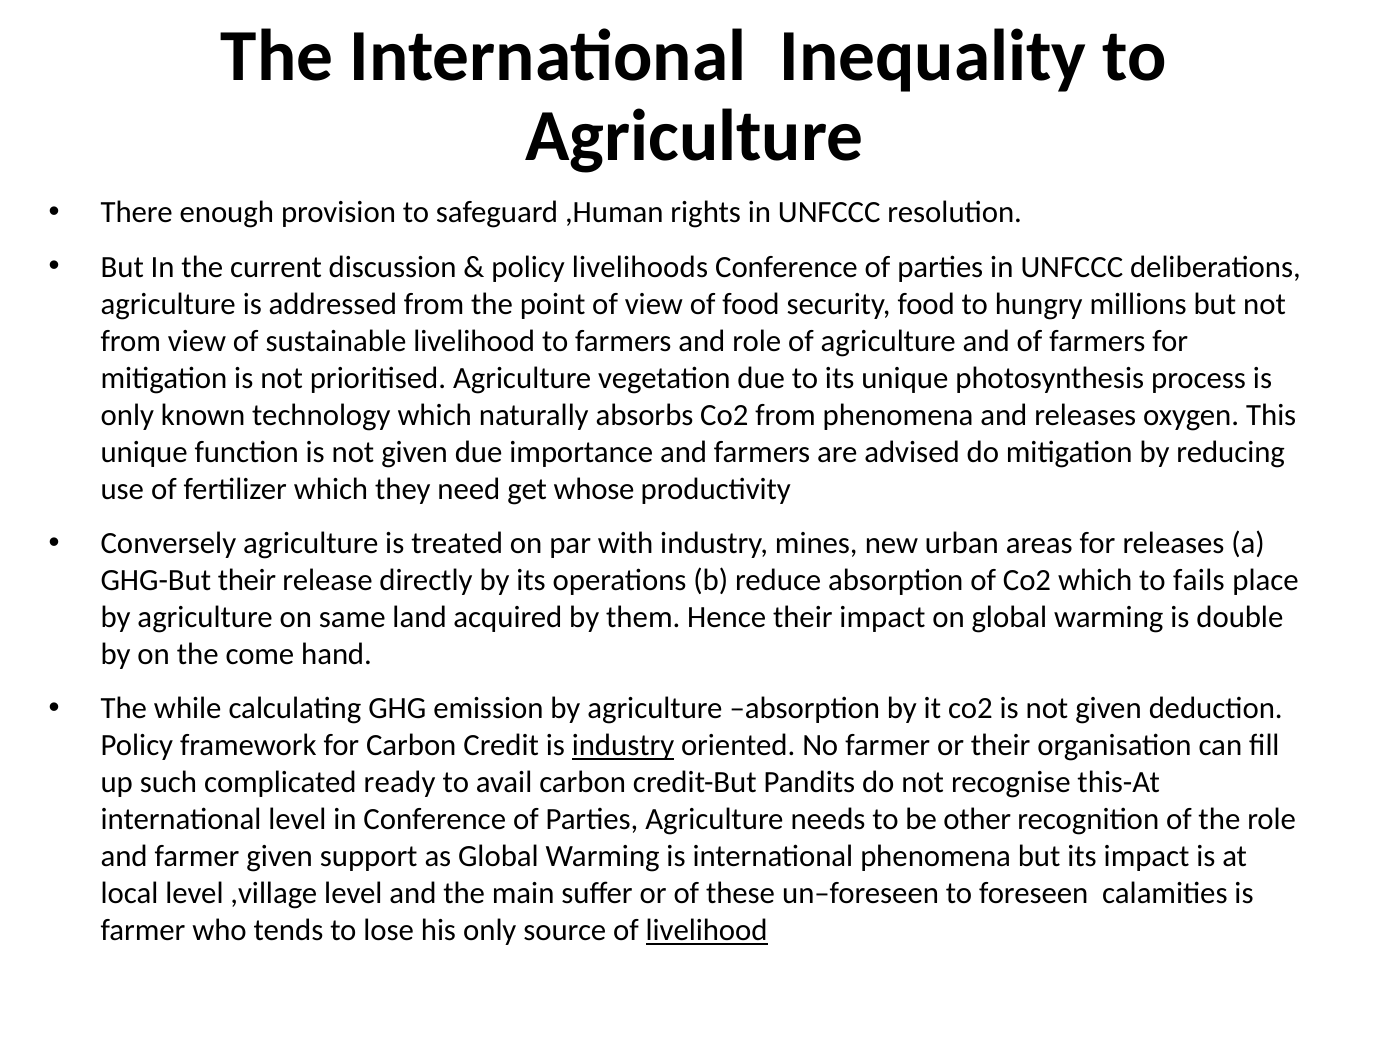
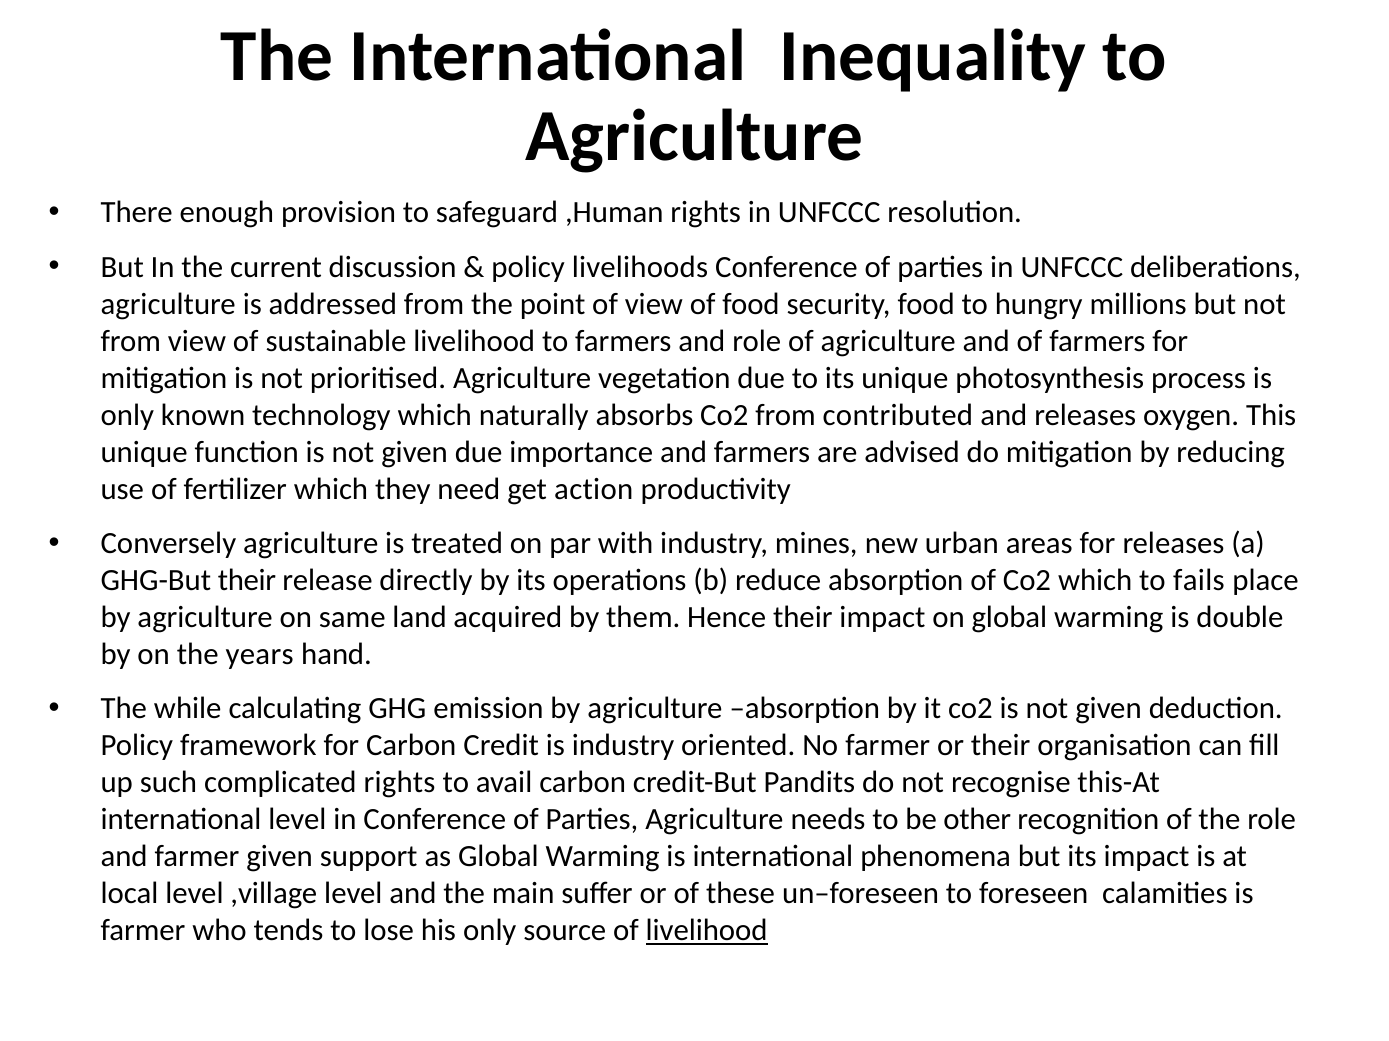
from phenomena: phenomena -> contributed (898, 415)
whose: whose -> action (594, 489)
come: come -> years (260, 655)
industry underline: present -> none (623, 746)
complicated ready: ready -> rights (400, 783)
